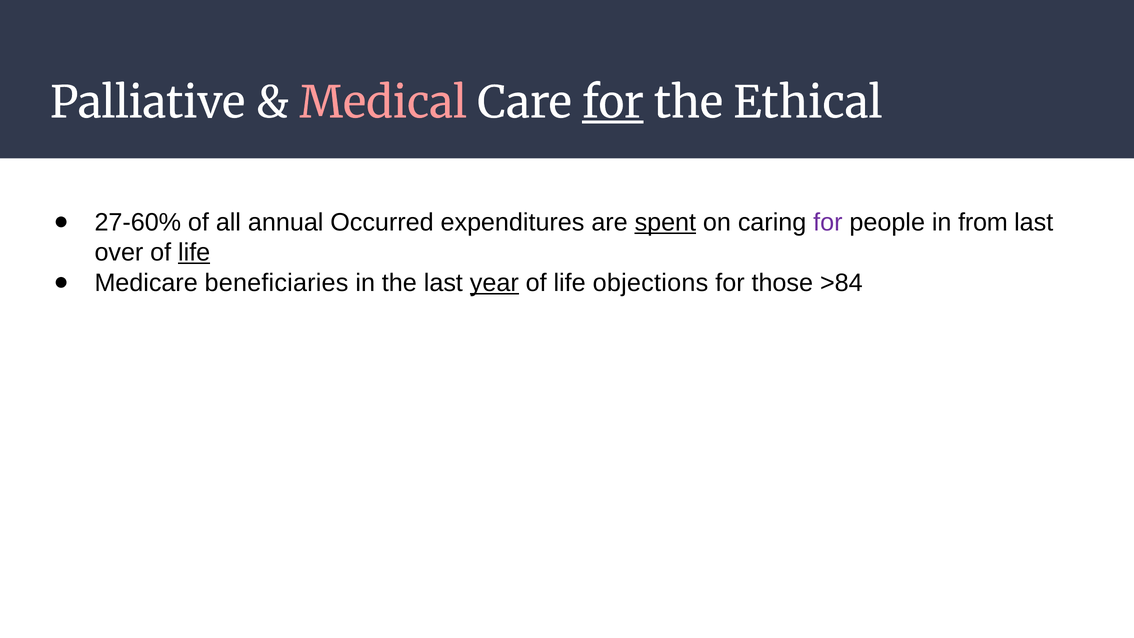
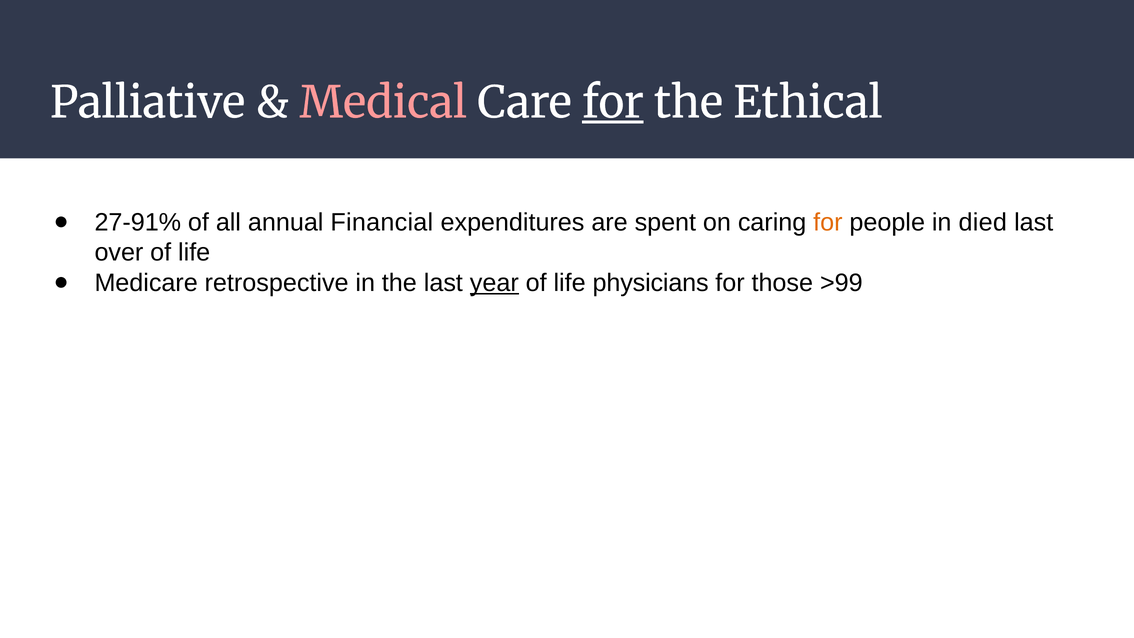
27-60%: 27-60% -> 27-91% (138, 222)
Occurred: Occurred -> Financial (382, 222)
spent underline: present -> none (665, 222)
for colour: purple -> orange (828, 222)
from: from -> died (983, 222)
life underline: present -> none (194, 252)
beneficiaries: beneficiaries -> retrospective (277, 283)
objections: objections -> physicians (651, 283)
>84: >84 -> >99 (841, 283)
